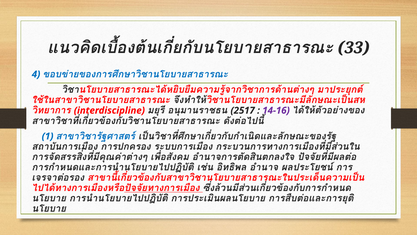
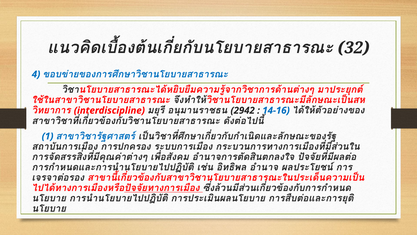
33: 33 -> 32 (354, 48)
2517: 2517 -> 2942 (243, 110)
14-16 colour: purple -> blue (276, 110)
